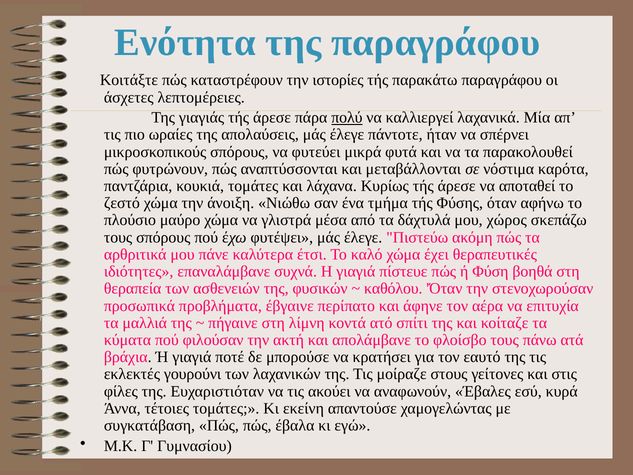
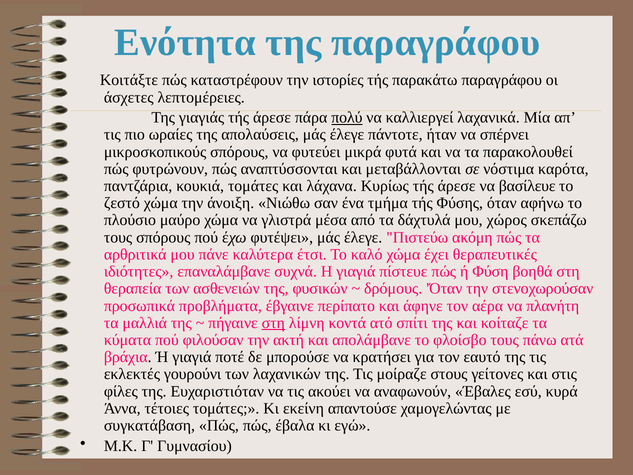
αποταθεί: αποταθεί -> βασίλευε (527, 186)
καθόλου: καθόλου -> δρόμους (393, 289)
επιτυχία: επιτυχία -> πλανήτη (553, 306)
στη underline: none -> present (273, 323)
